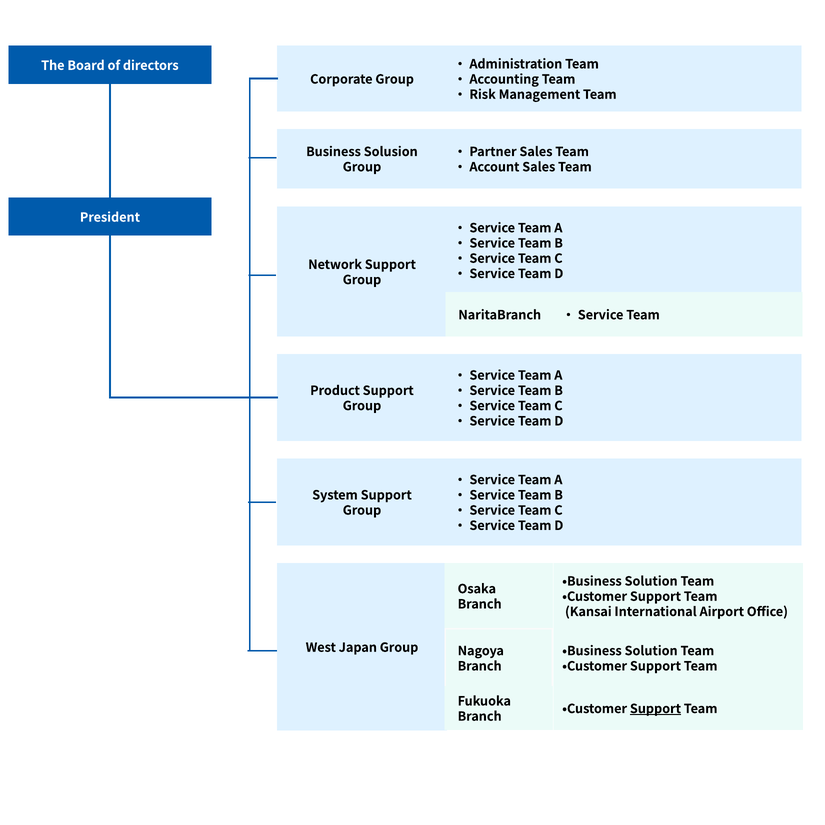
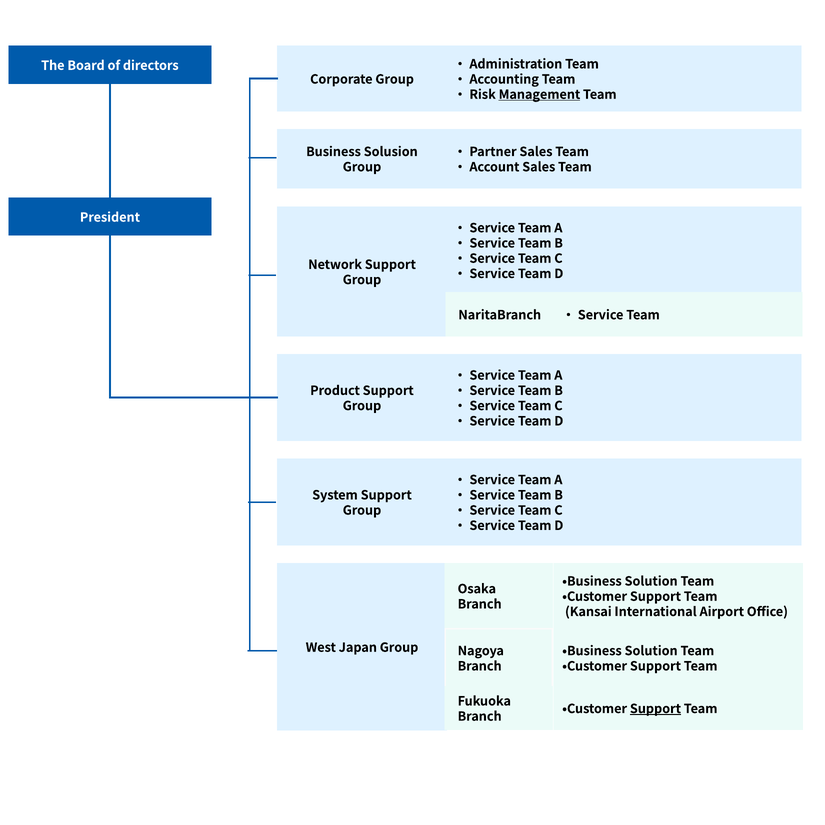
Management underline: none -> present (539, 95)
